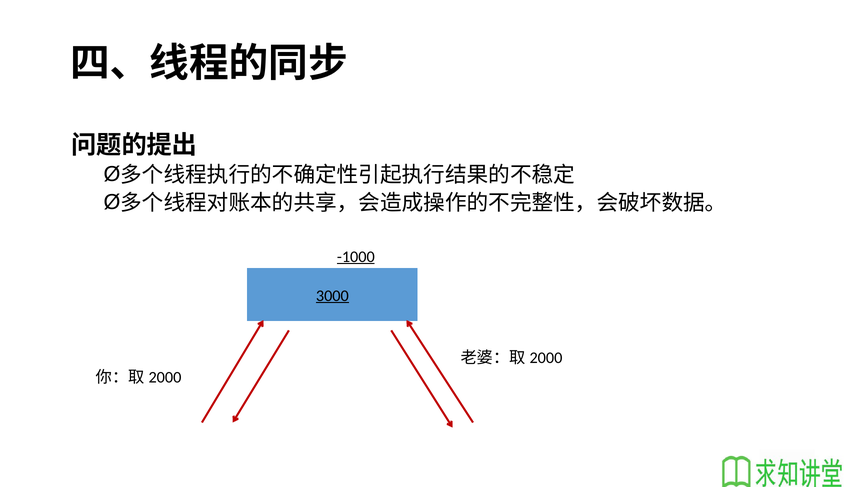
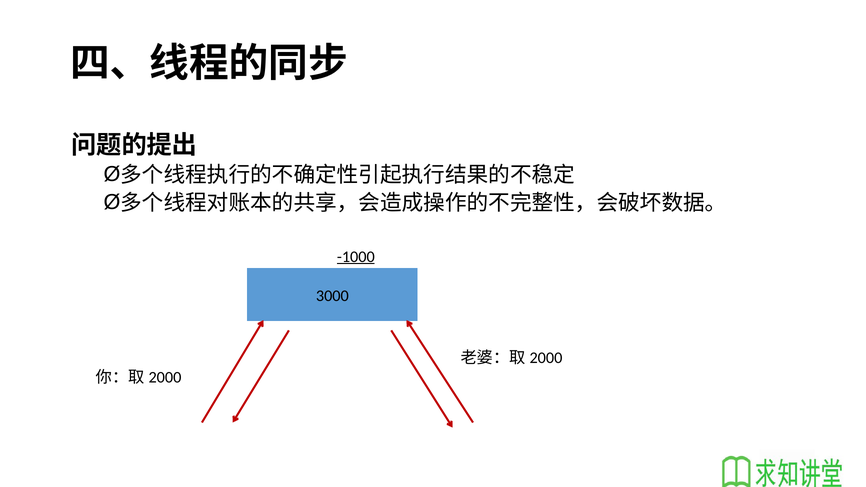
3000 underline: present -> none (332, 296)
